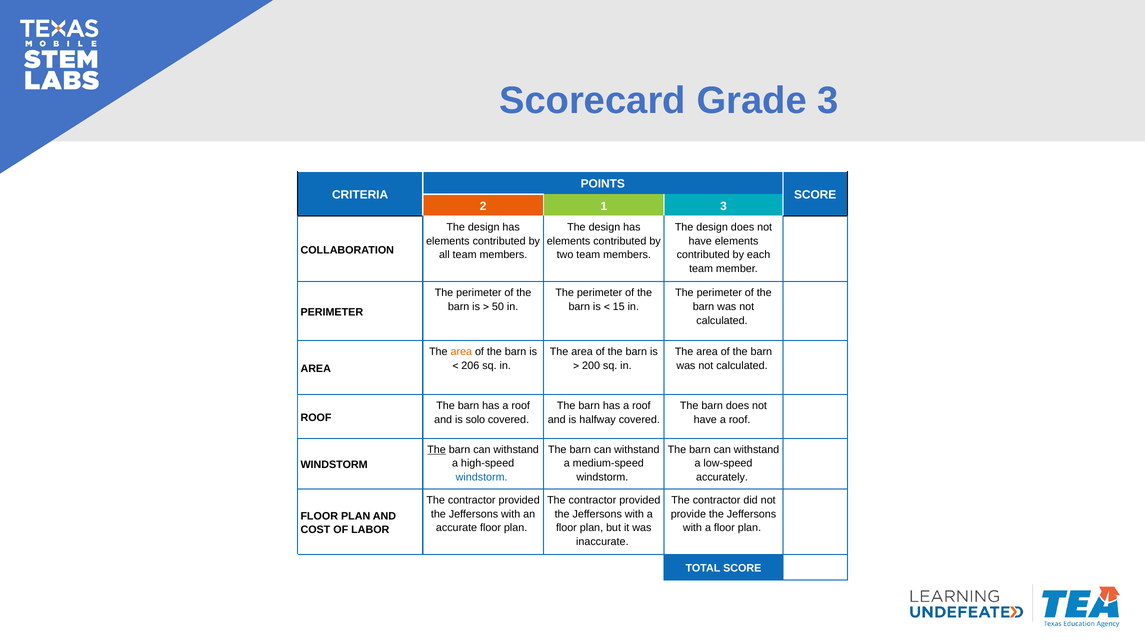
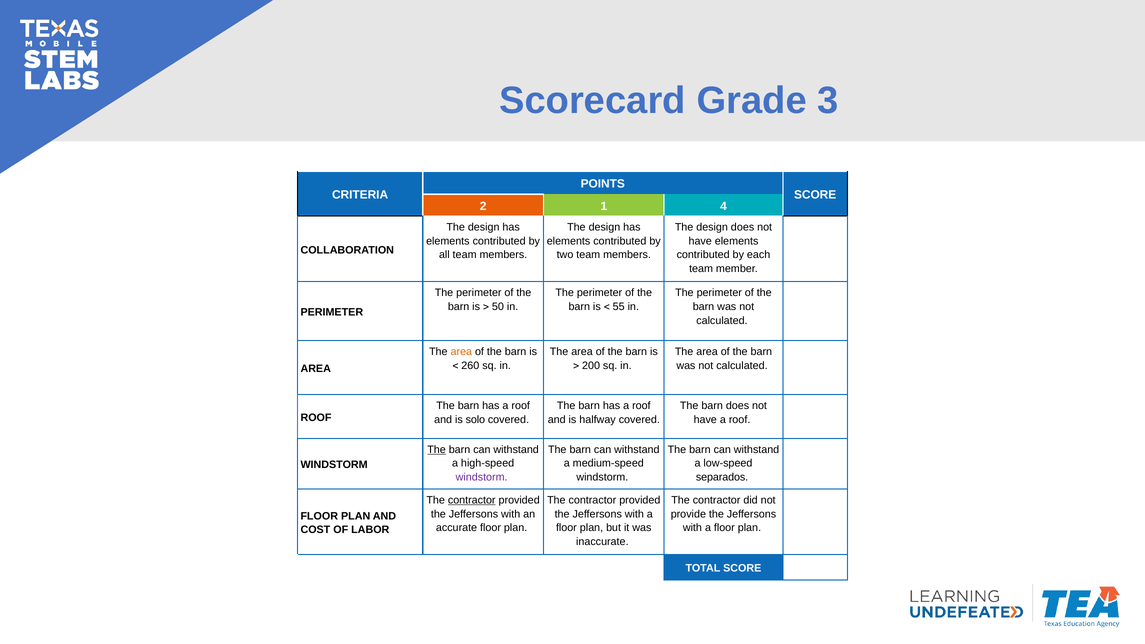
1 3: 3 -> 4 (723, 206)
15: 15 -> 55 (619, 307)
206: 206 -> 260 (470, 366)
windstorm colour: blue -> purple (482, 477)
accurately: accurately -> separados (722, 477)
contractor underline: none -> present (472, 500)
